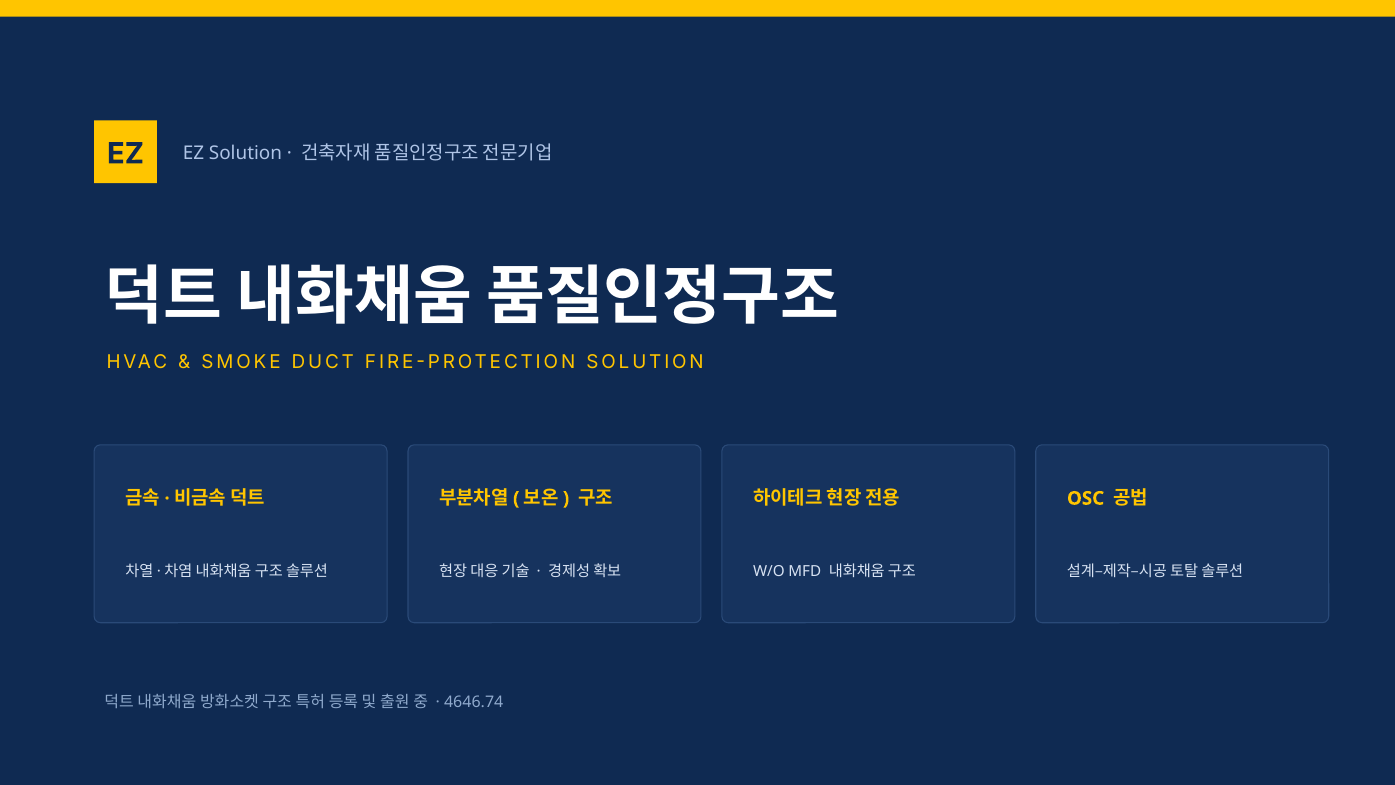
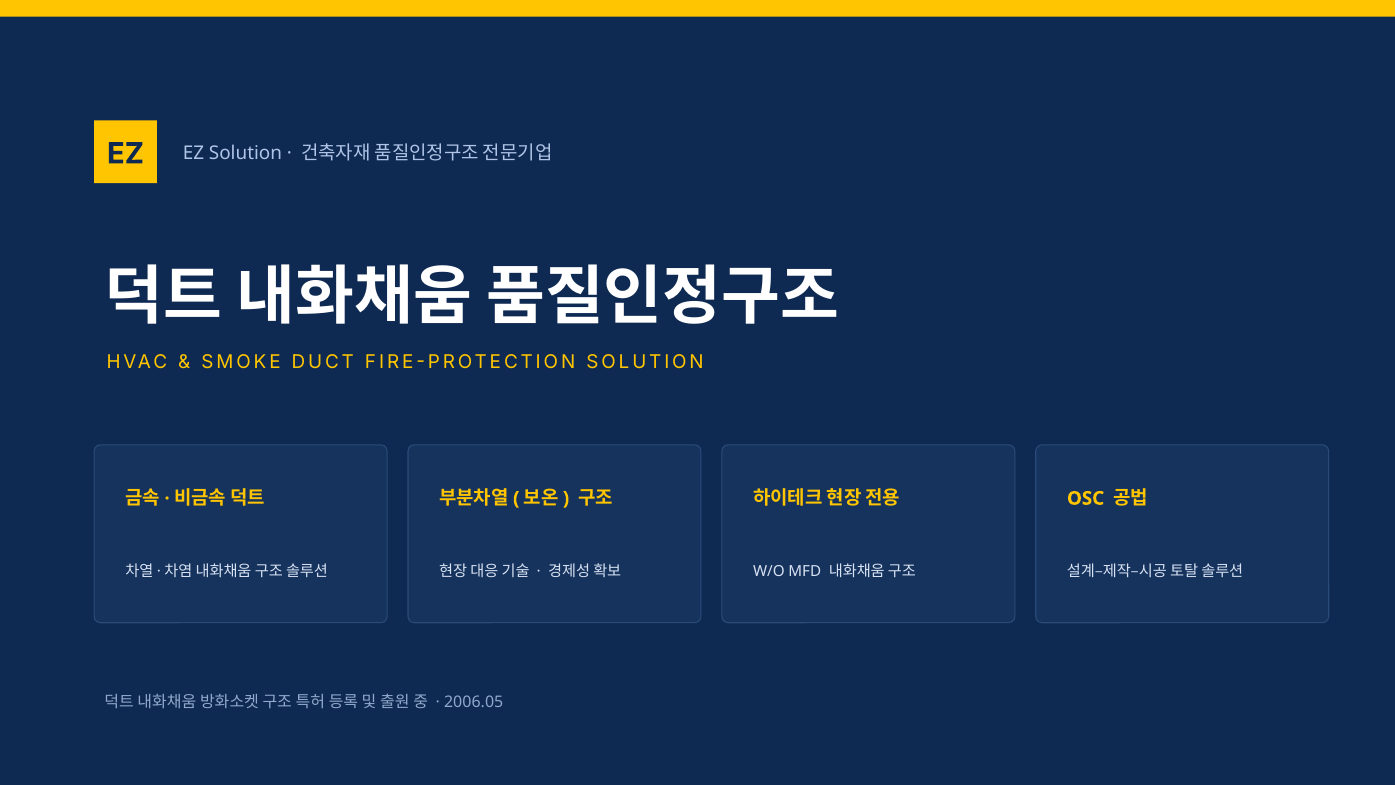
4646.74: 4646.74 -> 2006.05 (474, 702)
